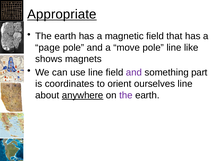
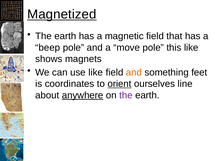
Appropriate: Appropriate -> Magnetized (62, 14)
page: page -> beep (48, 48)
pole line: line -> this (174, 48)
use line: line -> like (96, 72)
and colour: purple -> orange (134, 72)
part: part -> feet (199, 72)
orient underline: none -> present (119, 84)
